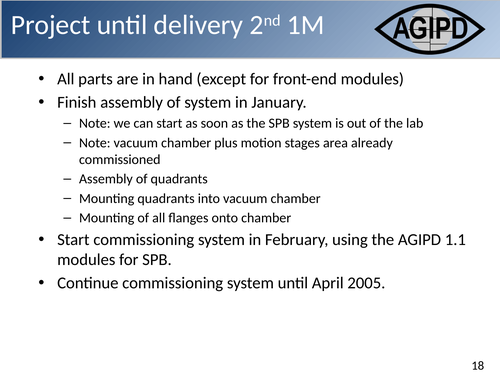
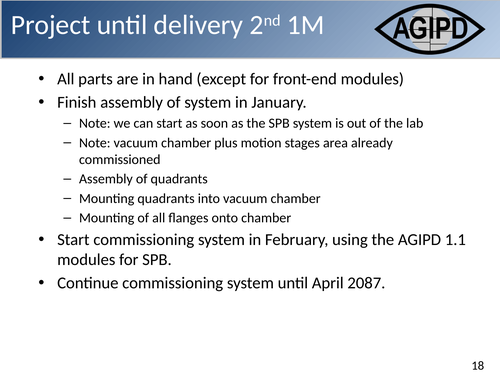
2005: 2005 -> 2087 (366, 283)
